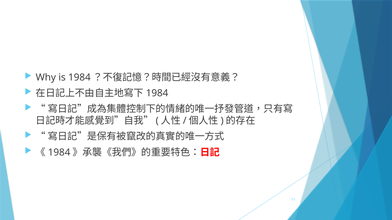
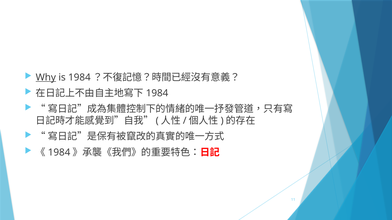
Why underline: none -> present (46, 78)
